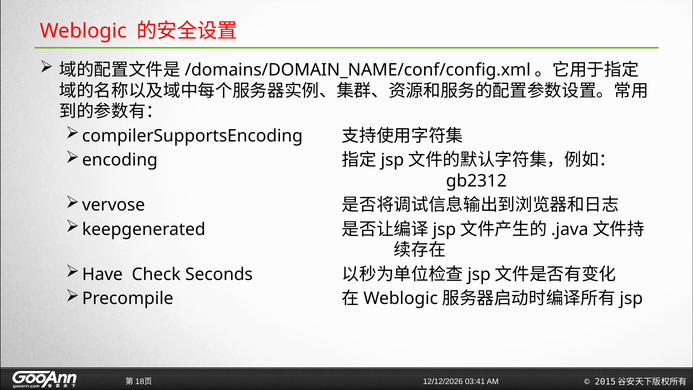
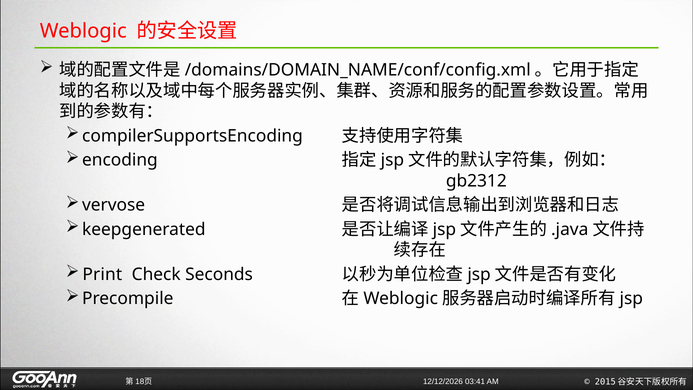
Have: Have -> Print (102, 274)
